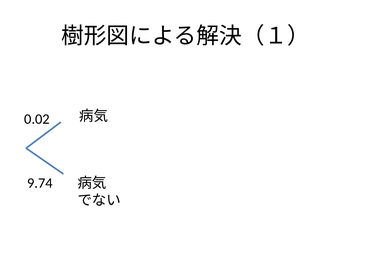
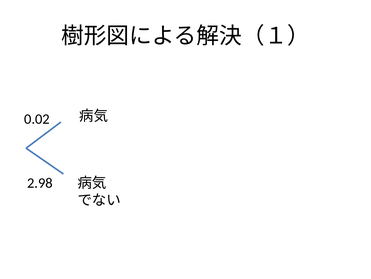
9.74: 9.74 -> 2.98 (40, 182)
